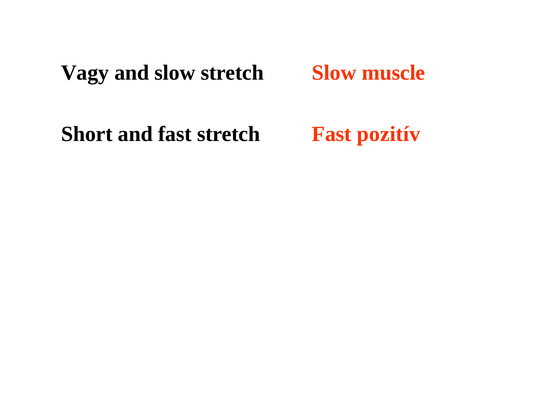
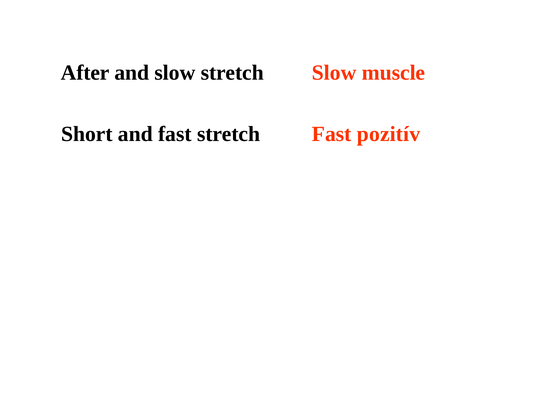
Vagy: Vagy -> After (85, 73)
